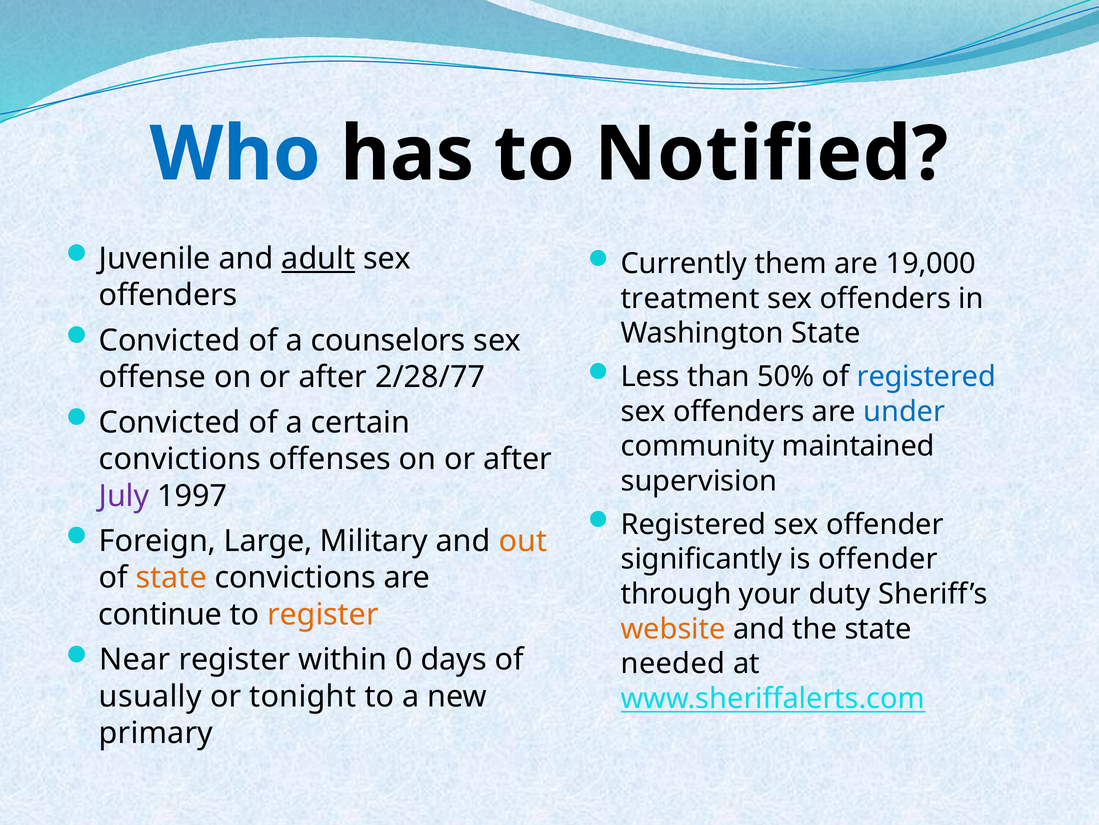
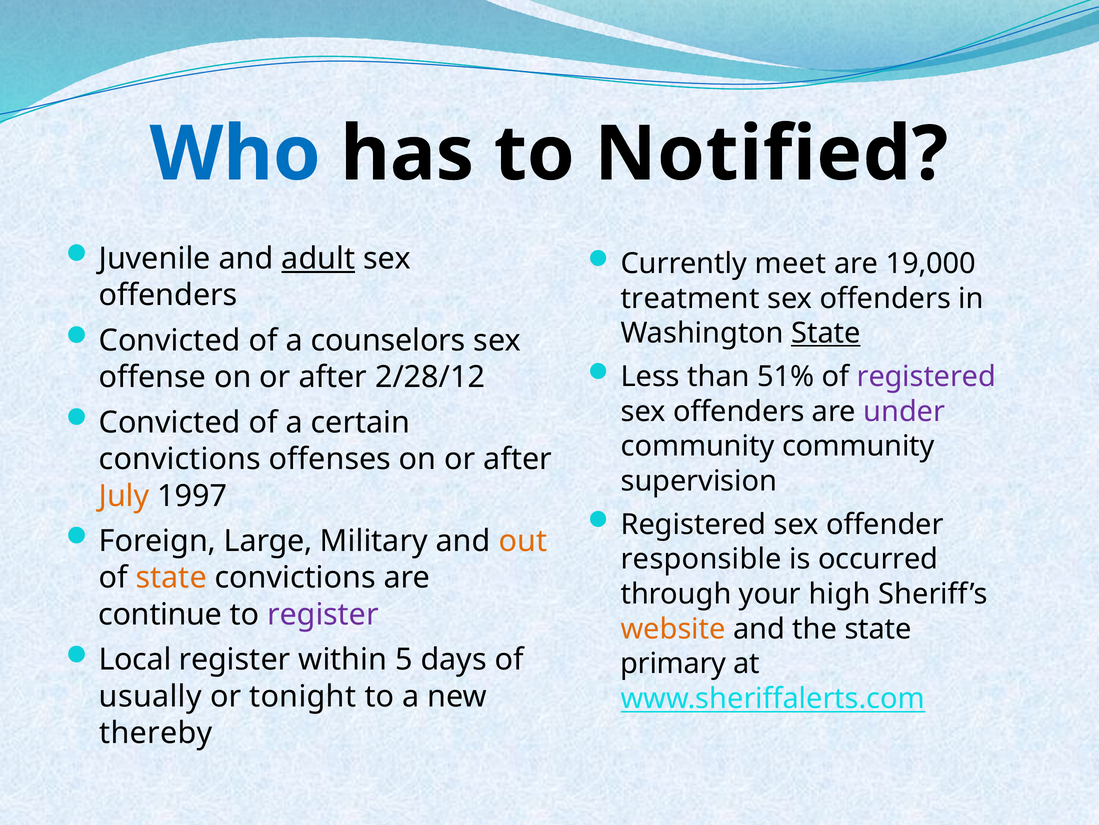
them: them -> meet (790, 263)
State underline: none -> present (826, 333)
50%: 50% -> 51% (786, 376)
registered colour: blue -> purple (926, 376)
2/28/77: 2/28/77 -> 2/28/12 (430, 377)
under colour: blue -> purple (904, 411)
community maintained: maintained -> community (858, 446)
July colour: purple -> orange (124, 496)
significantly: significantly -> responsible (701, 559)
is offender: offender -> occurred (878, 559)
duty: duty -> high (840, 594)
register colour: orange -> purple (323, 614)
Near: Near -> Local (135, 659)
0: 0 -> 5 (404, 659)
needed: needed -> primary (673, 663)
primary: primary -> thereby (156, 733)
